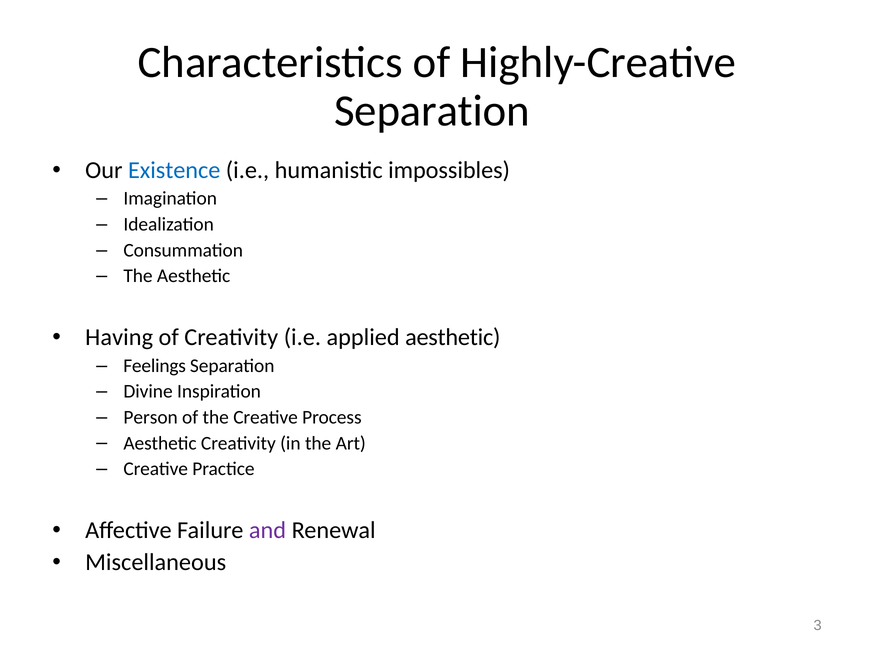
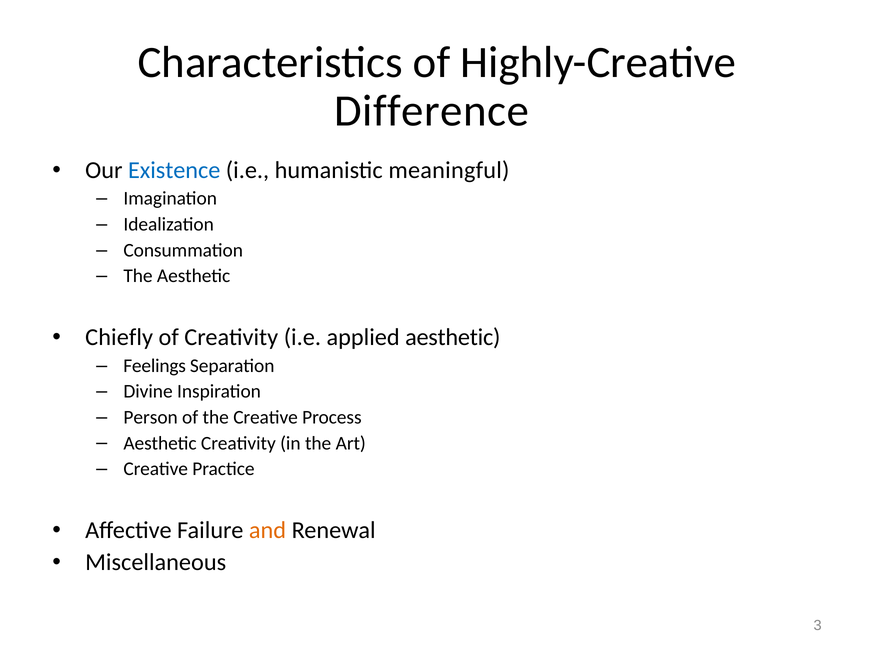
Separation: Separation -> Difference (432, 111)
impossibles: impossibles -> meaningful (449, 170)
Having: Having -> Chiefly (119, 338)
and colour: purple -> orange (267, 531)
